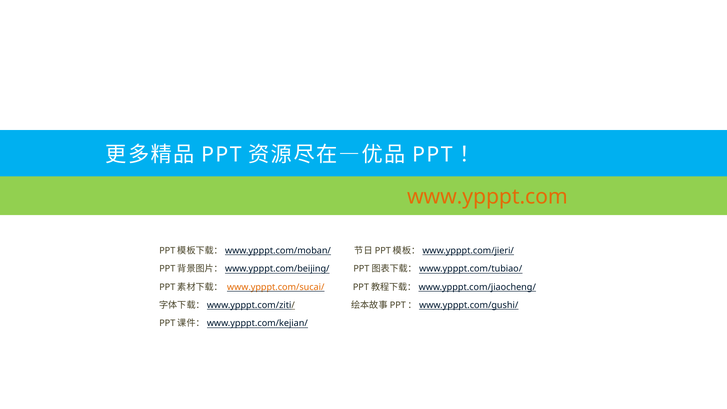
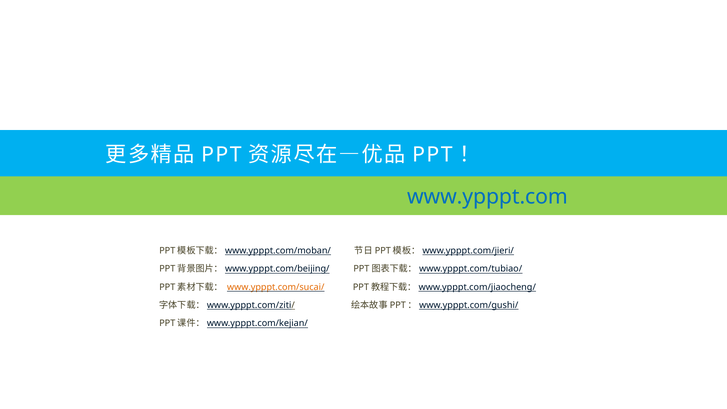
www.ypppt.com colour: orange -> blue (487, 197)
